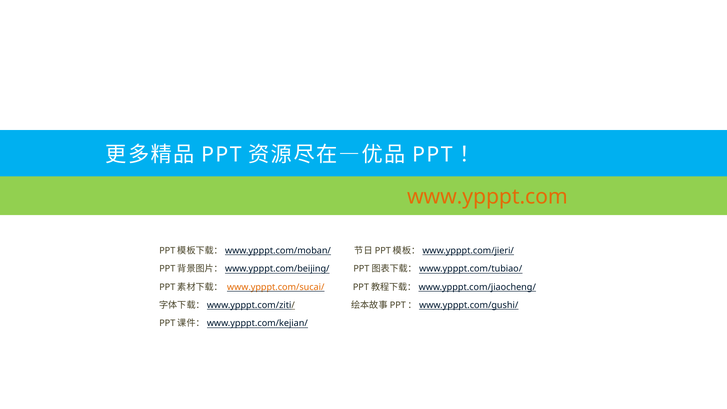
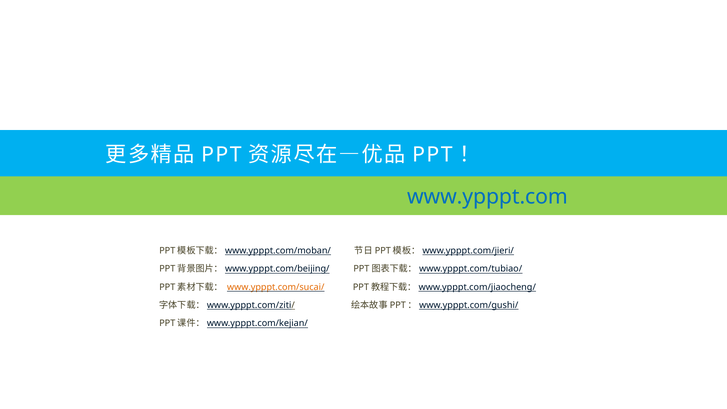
www.ypppt.com colour: orange -> blue (487, 197)
